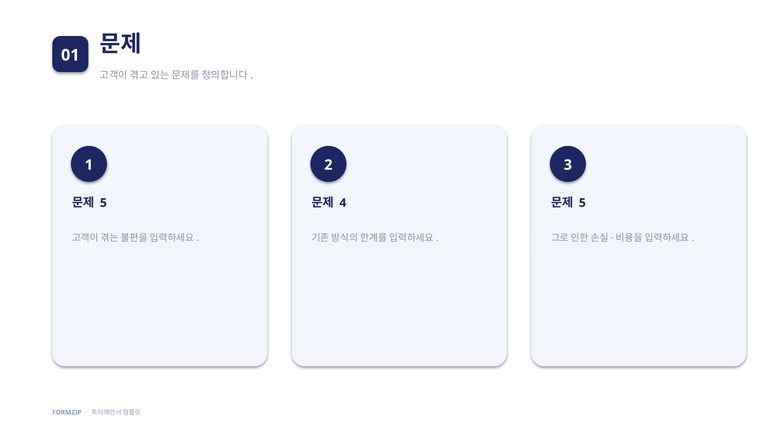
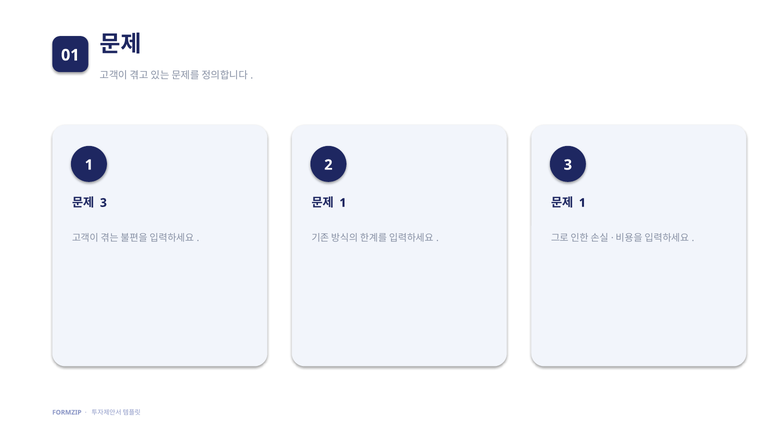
5: 5 -> 3 (103, 203)
4: 4 -> 1 (343, 203)
5: 5 -> 1 (582, 203)
